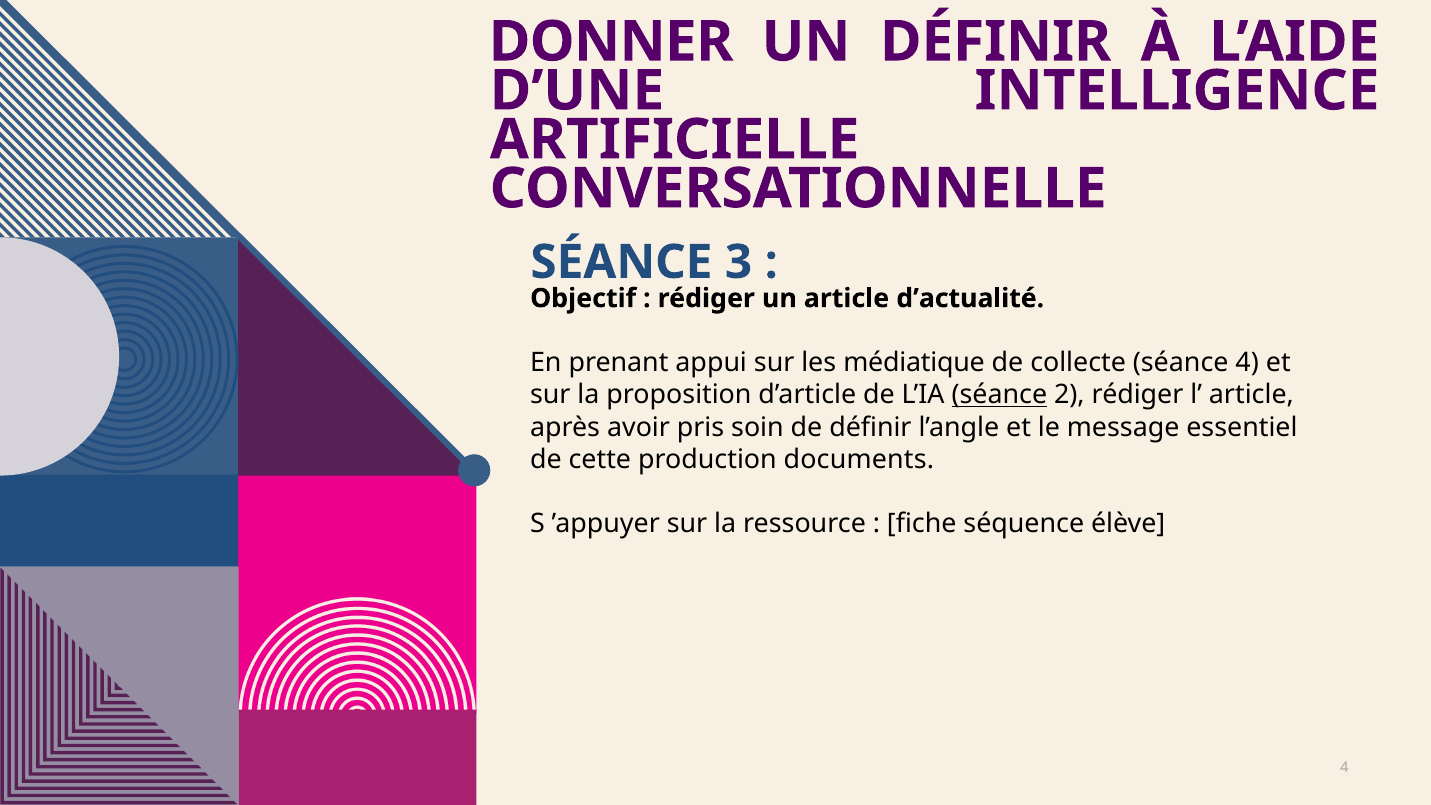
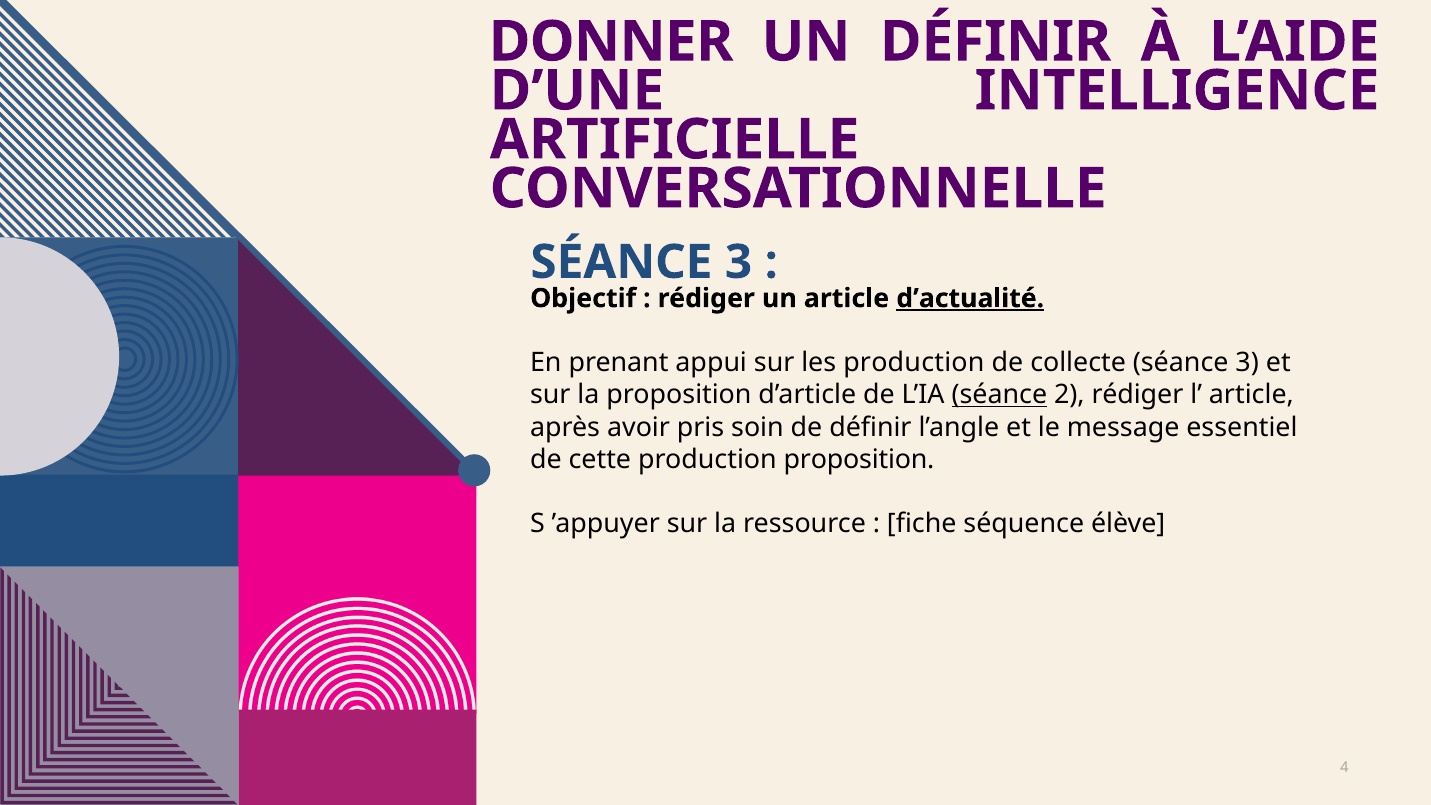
d’actualité underline: none -> present (970, 298)
les médiatique: médiatique -> production (914, 363)
collecte séance 4: 4 -> 3 (1247, 363)
production documents: documents -> proposition (859, 459)
